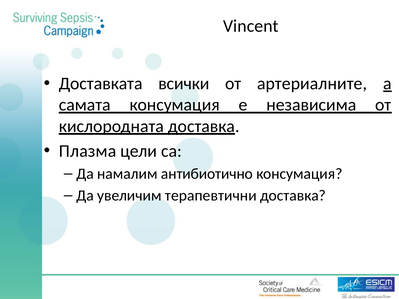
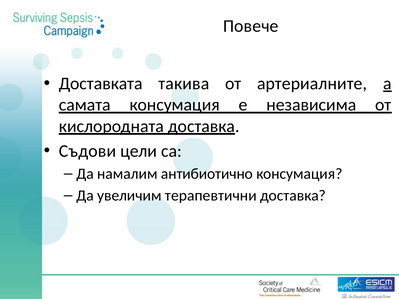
Vincent: Vincent -> Повече (251, 26)
всички: всички -> такива (184, 84)
Плазма: Плазма -> Съдови (88, 151)
